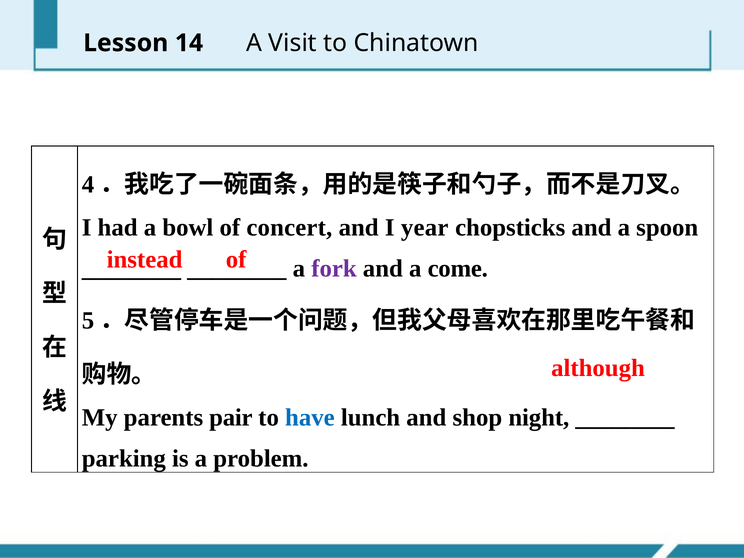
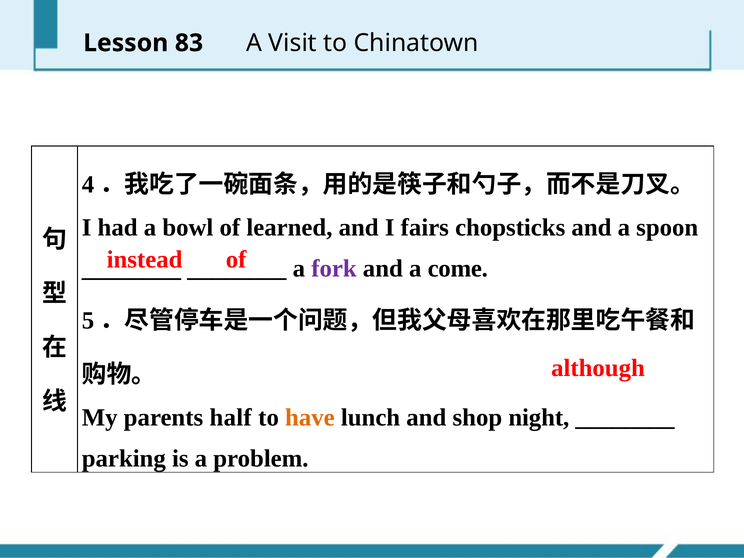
14: 14 -> 83 (189, 43)
concert: concert -> learned (289, 227)
year: year -> fairs (425, 227)
pair: pair -> half (231, 418)
have colour: blue -> orange (310, 418)
